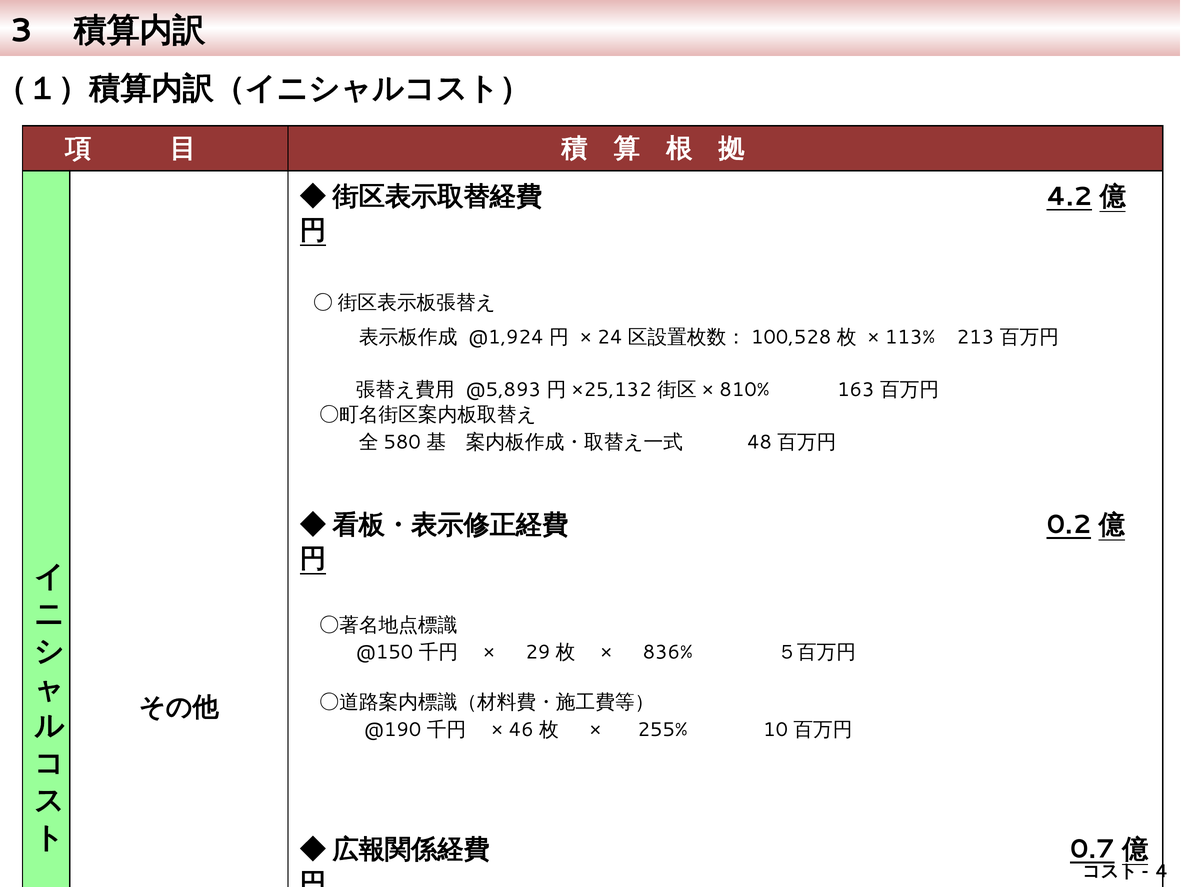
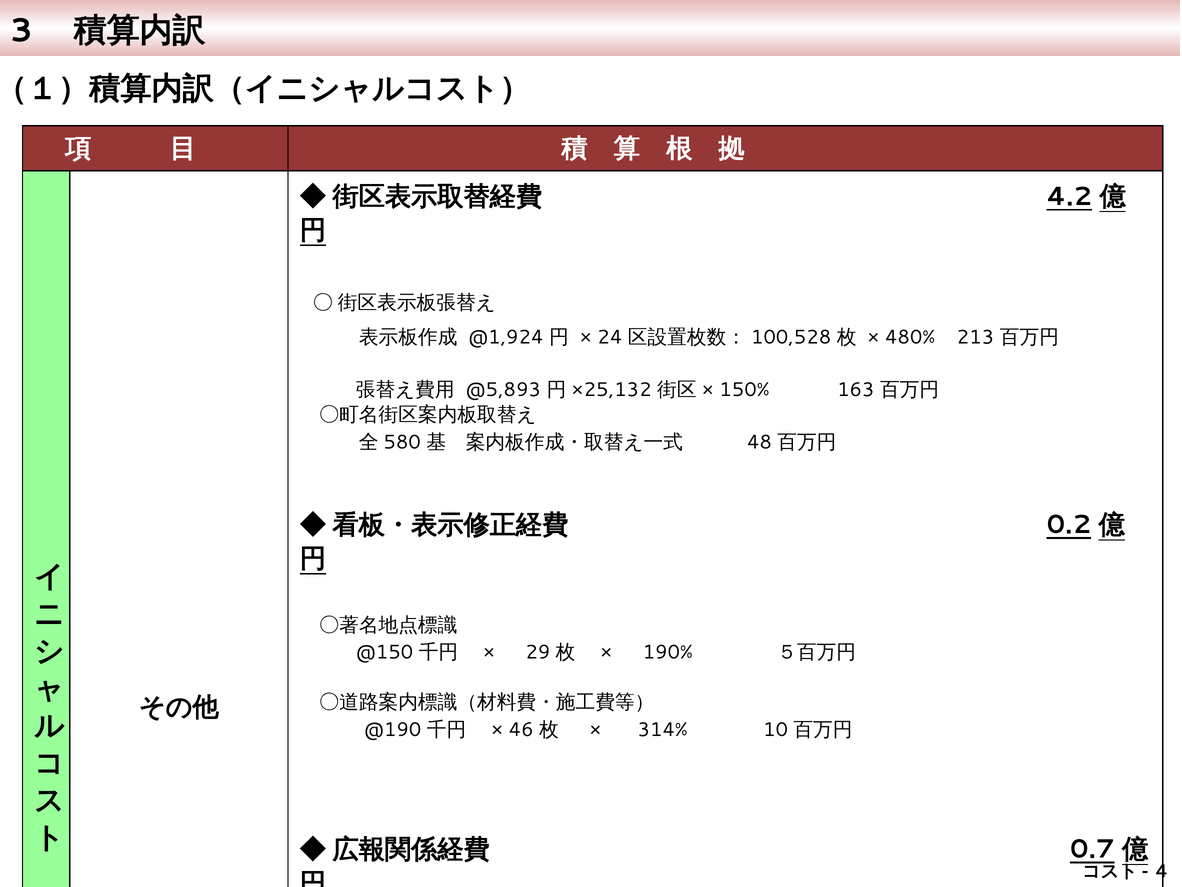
113%: 113% -> 480% (910, 337)
810%: 810% -> 150% (744, 389)
836%: 836% -> 190% (668, 652)
255%: 255% -> 314% (663, 729)
